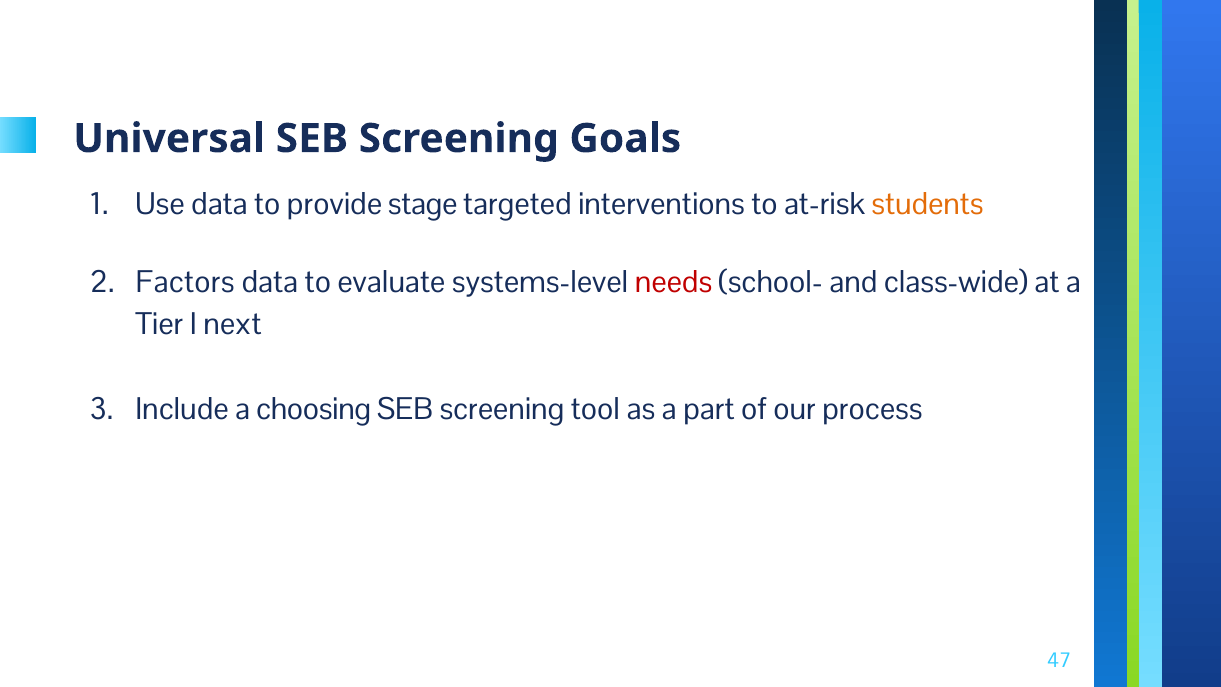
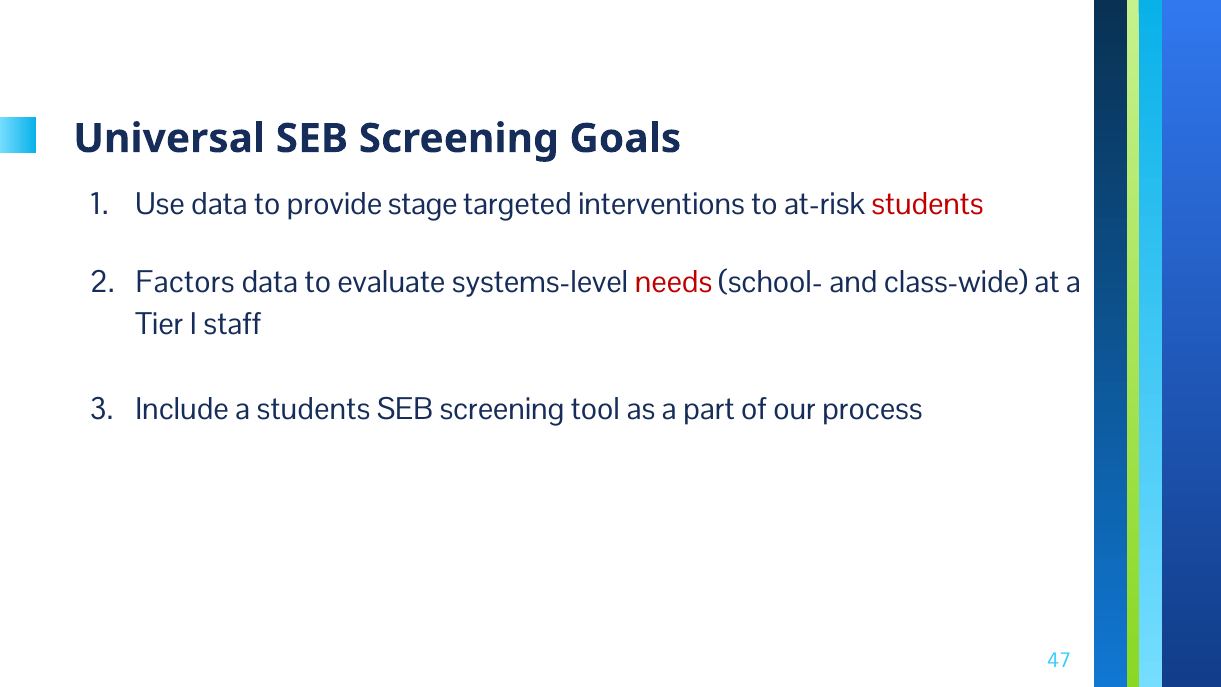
students colour: orange -> red (928, 204)
next: next -> staff (232, 325)
a choosing: choosing -> students (313, 409)
